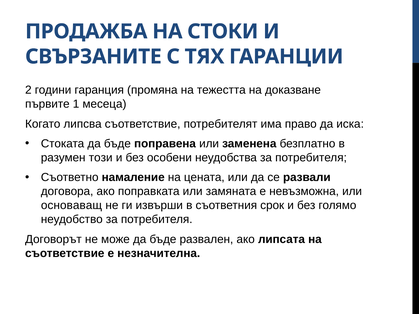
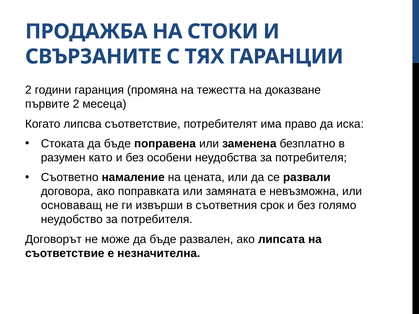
първите 1: 1 -> 2 (76, 104)
този: този -> като (101, 158)
